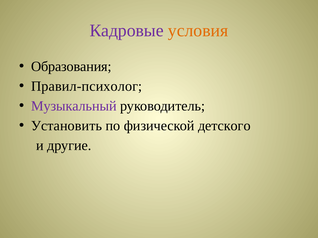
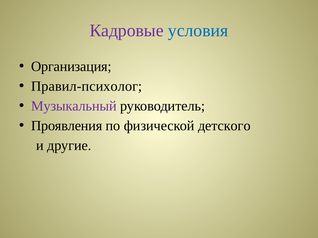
условия colour: orange -> blue (198, 31)
Образования: Образования -> Организация (71, 67)
Установить: Установить -> Проявления (67, 126)
